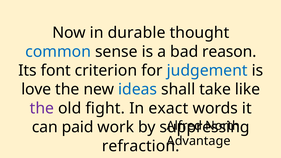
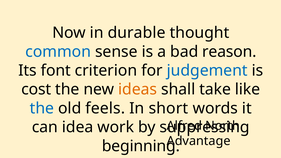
love: love -> cost (36, 89)
ideas colour: blue -> orange (138, 89)
the colour: purple -> blue (42, 108)
fight: fight -> feels (105, 108)
exact: exact -> short (168, 108)
paid: paid -> idea (78, 127)
refraction: refraction -> beginning (141, 146)
